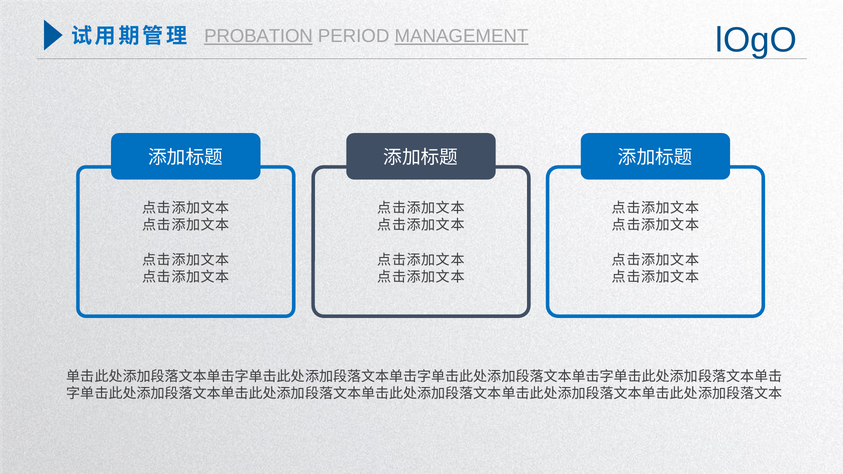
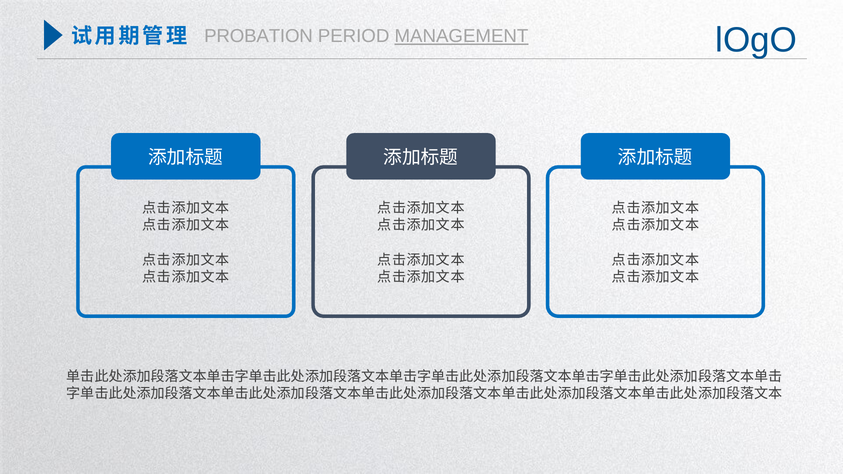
PROBATION underline: present -> none (259, 36)
